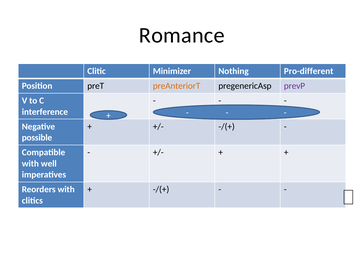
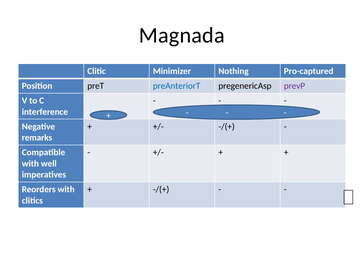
Romance: Romance -> Magnada (182, 35)
Pro-different: Pro-different -> Pro-captured (309, 71)
preAnteriorT colour: orange -> blue (177, 86)
possible: possible -> remarks (37, 138)
